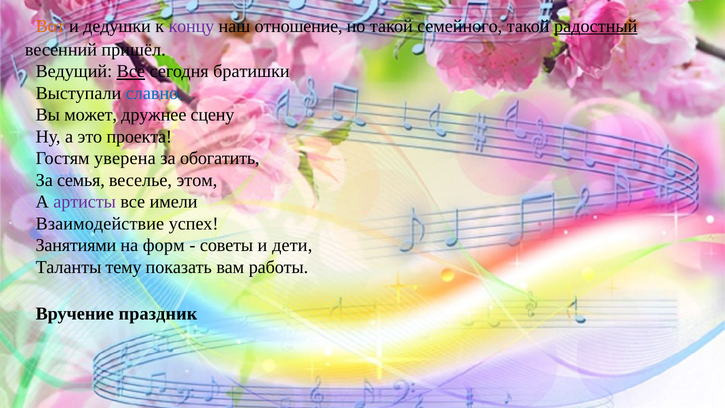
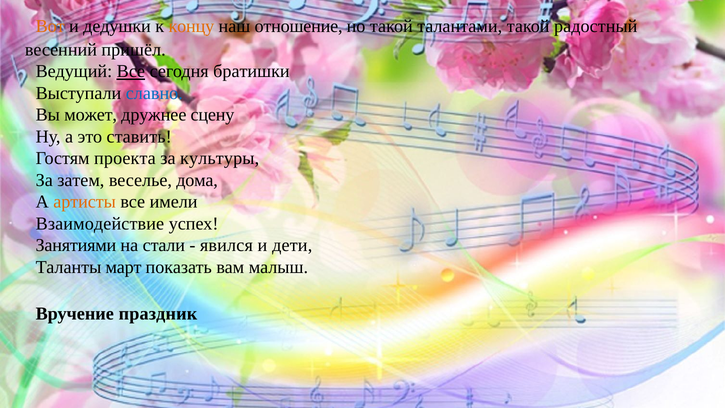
концу colour: purple -> orange (191, 26)
семейного: семейного -> талантами (460, 26)
радостный underline: present -> none (596, 26)
проекта: проекта -> ставить (139, 137)
уверена: уверена -> проекта (125, 158)
обогатить: обогатить -> культуры (220, 158)
семья: семья -> затем (81, 180)
этом: этом -> дома (197, 180)
артисты colour: purple -> orange (85, 202)
форм: форм -> стали (164, 245)
советы: советы -> явился (226, 245)
тему: тему -> март (124, 267)
работы: работы -> малыш (278, 267)
